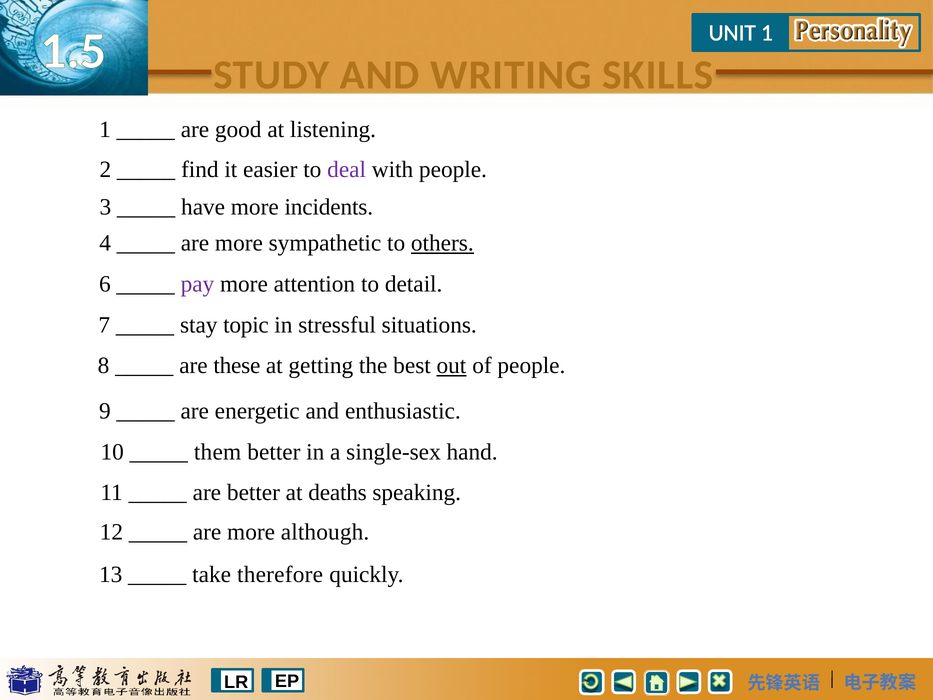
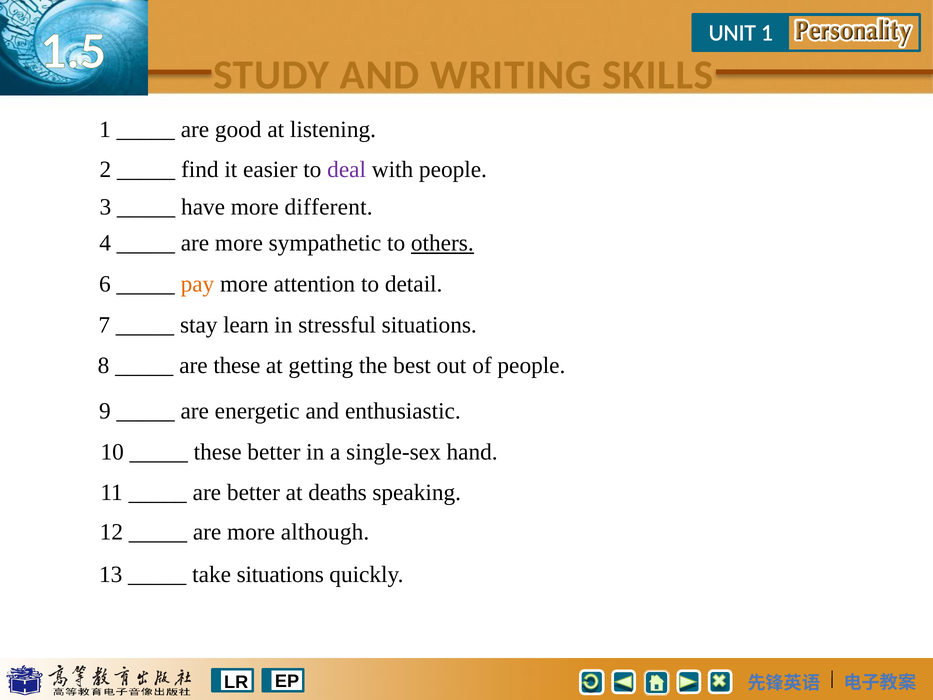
incidents: incidents -> different (329, 207)
pay colour: purple -> orange (197, 284)
topic: topic -> learn (246, 325)
out underline: present -> none (451, 366)
them: them -> these (218, 452)
take therefore: therefore -> situations (280, 574)
